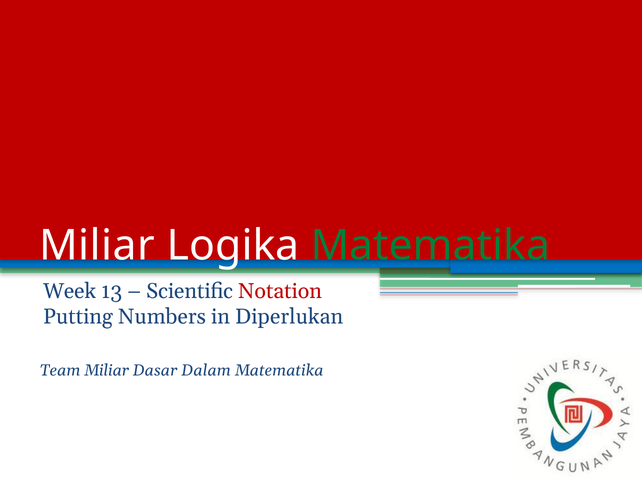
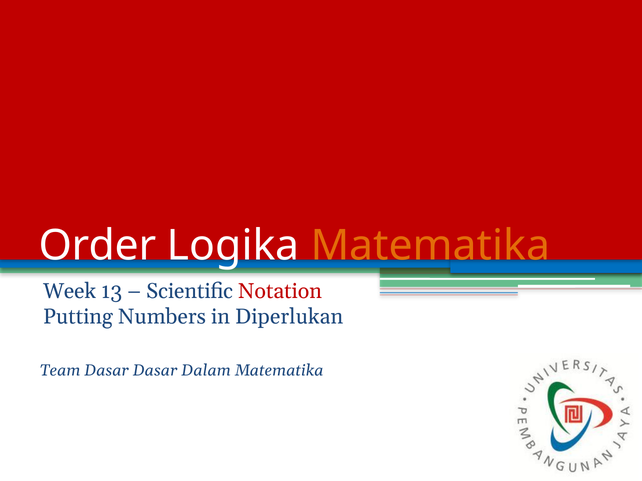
Miliar: Miliar -> Order (97, 246)
Matematika colour: green -> orange (430, 246)
Team Miliar: Miliar -> Dasar (107, 371)
